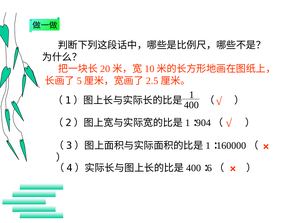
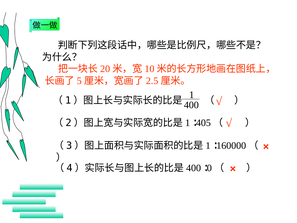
904: 904 -> 405 (203, 123)
6: 6 -> 0 (209, 168)
